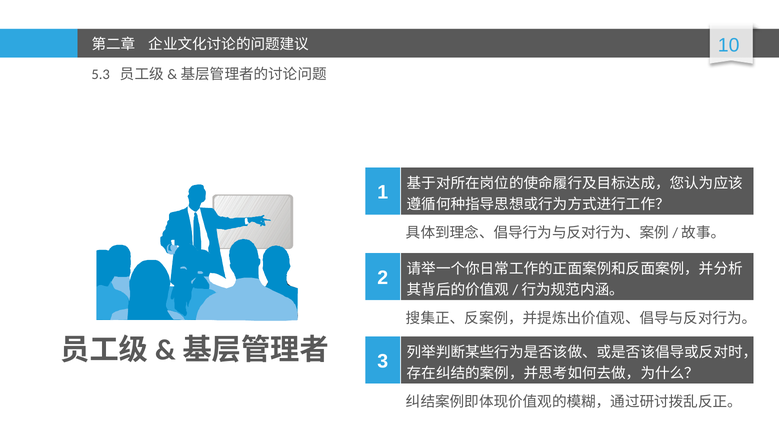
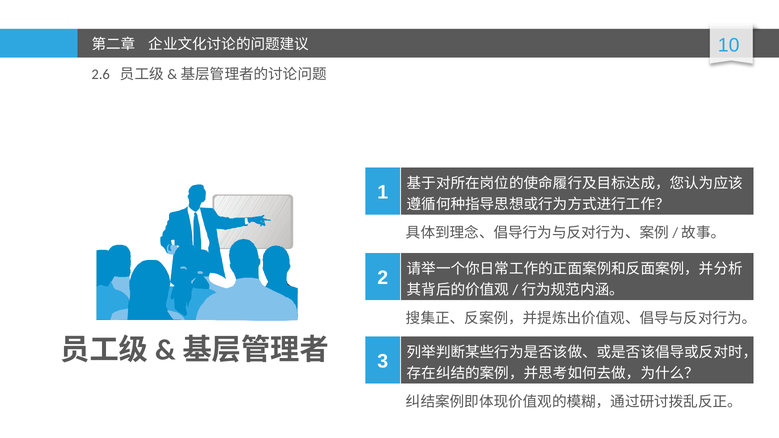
5.3: 5.3 -> 2.6 (101, 75)
